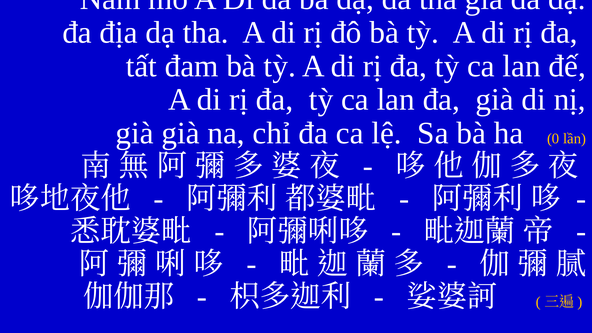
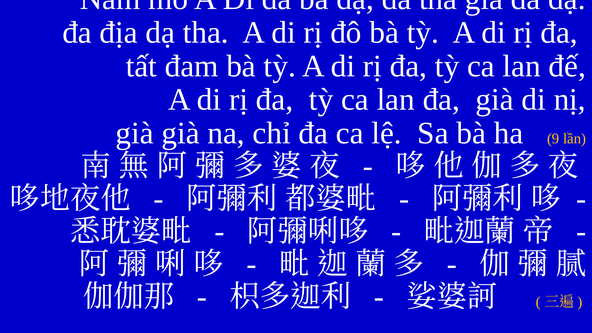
0: 0 -> 9 (553, 139)
